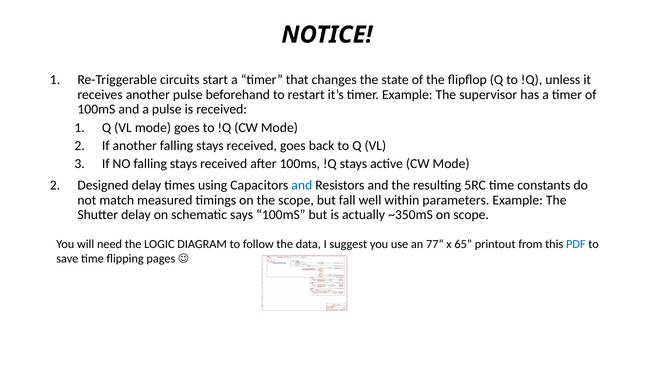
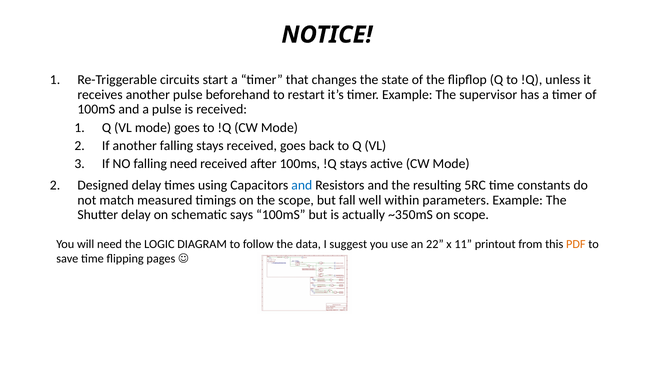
NO falling stays: stays -> need (184, 164)
77: 77 -> 22 (435, 244)
65: 65 -> 11 (463, 244)
PDF colour: blue -> orange (576, 244)
